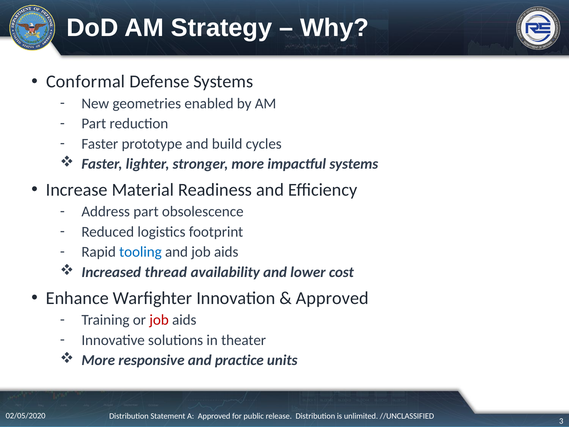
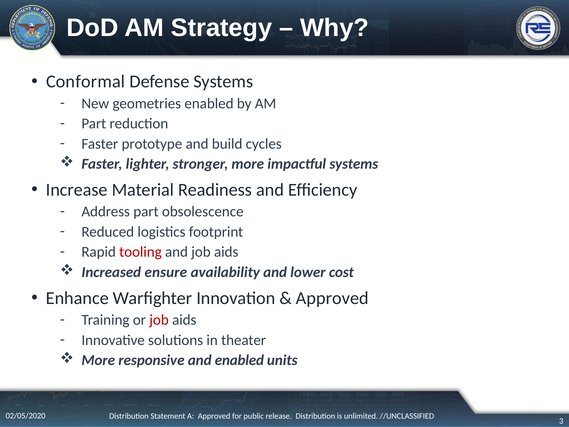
tooling colour: blue -> red (140, 252)
thread: thread -> ensure (166, 272)
and practice: practice -> enabled (239, 360)
